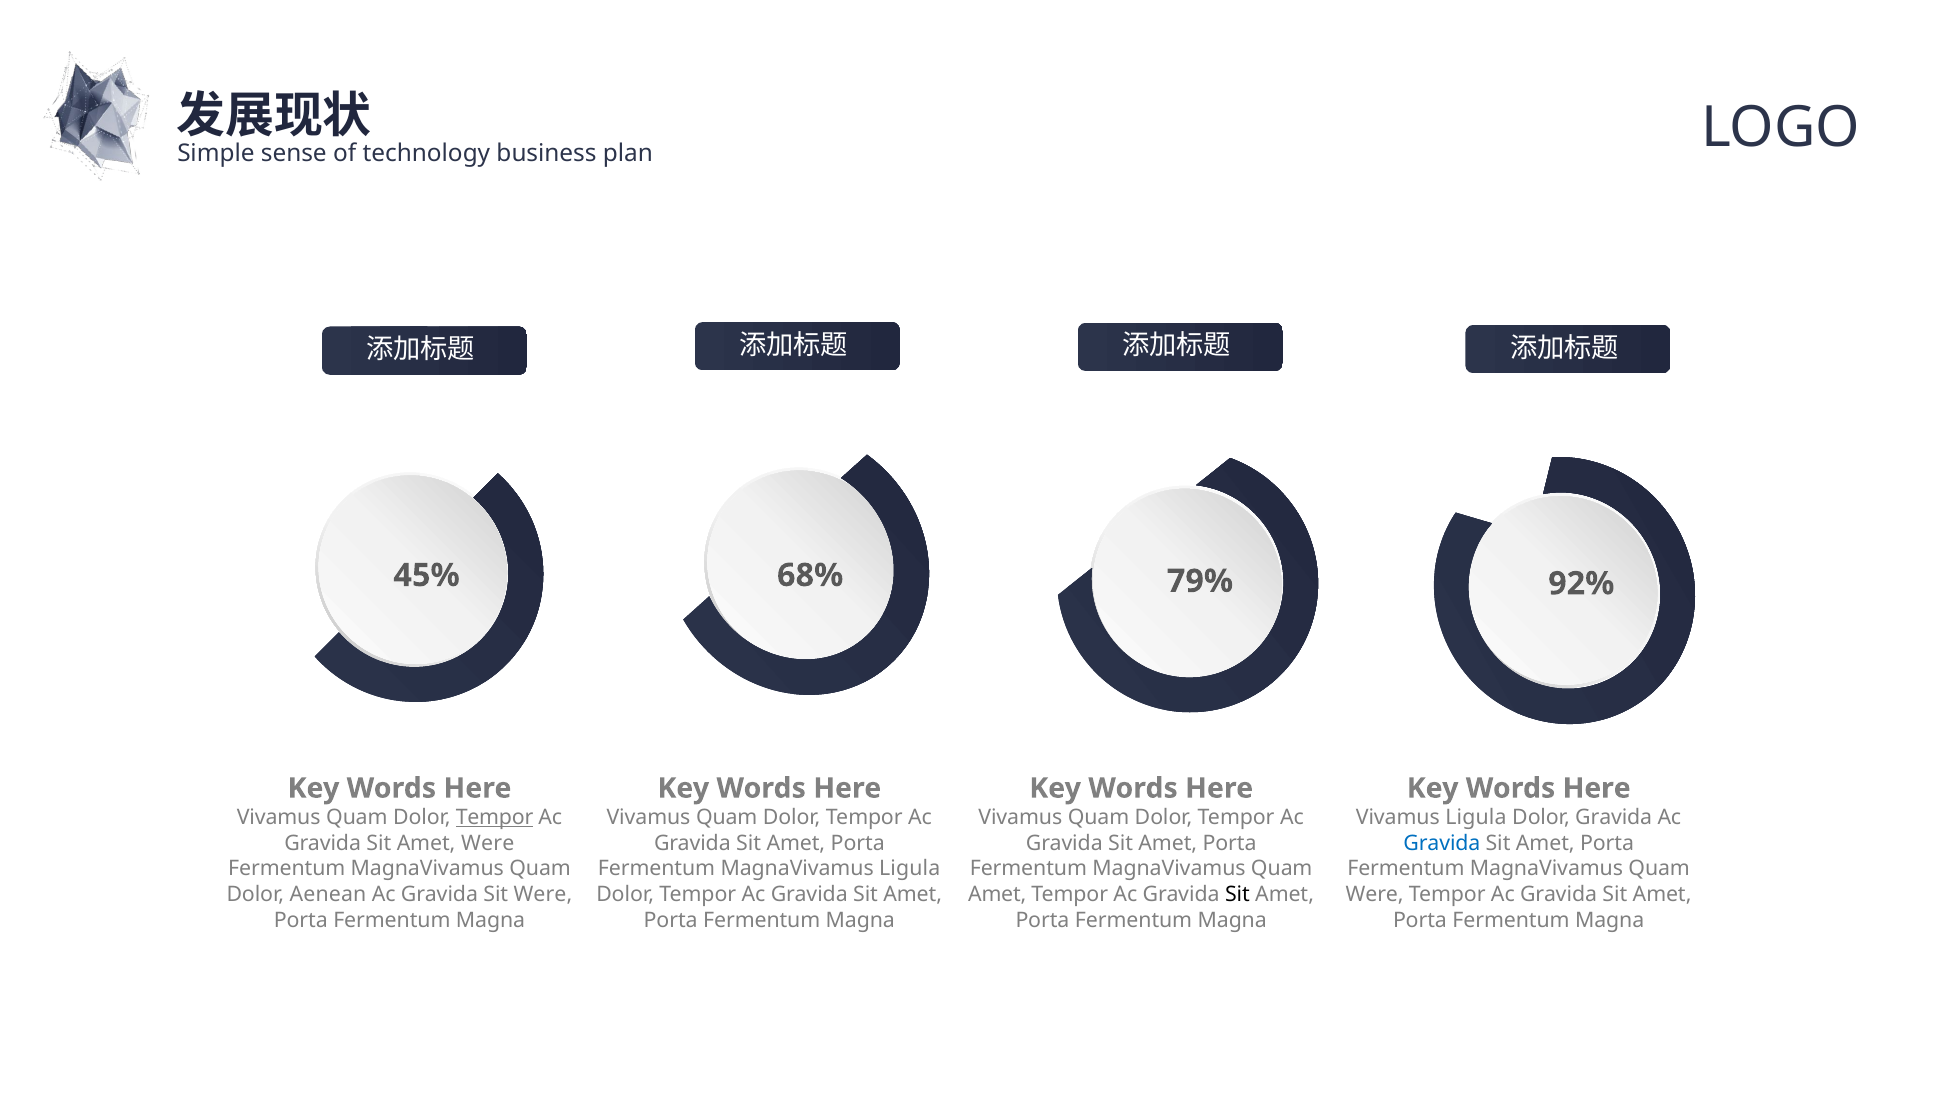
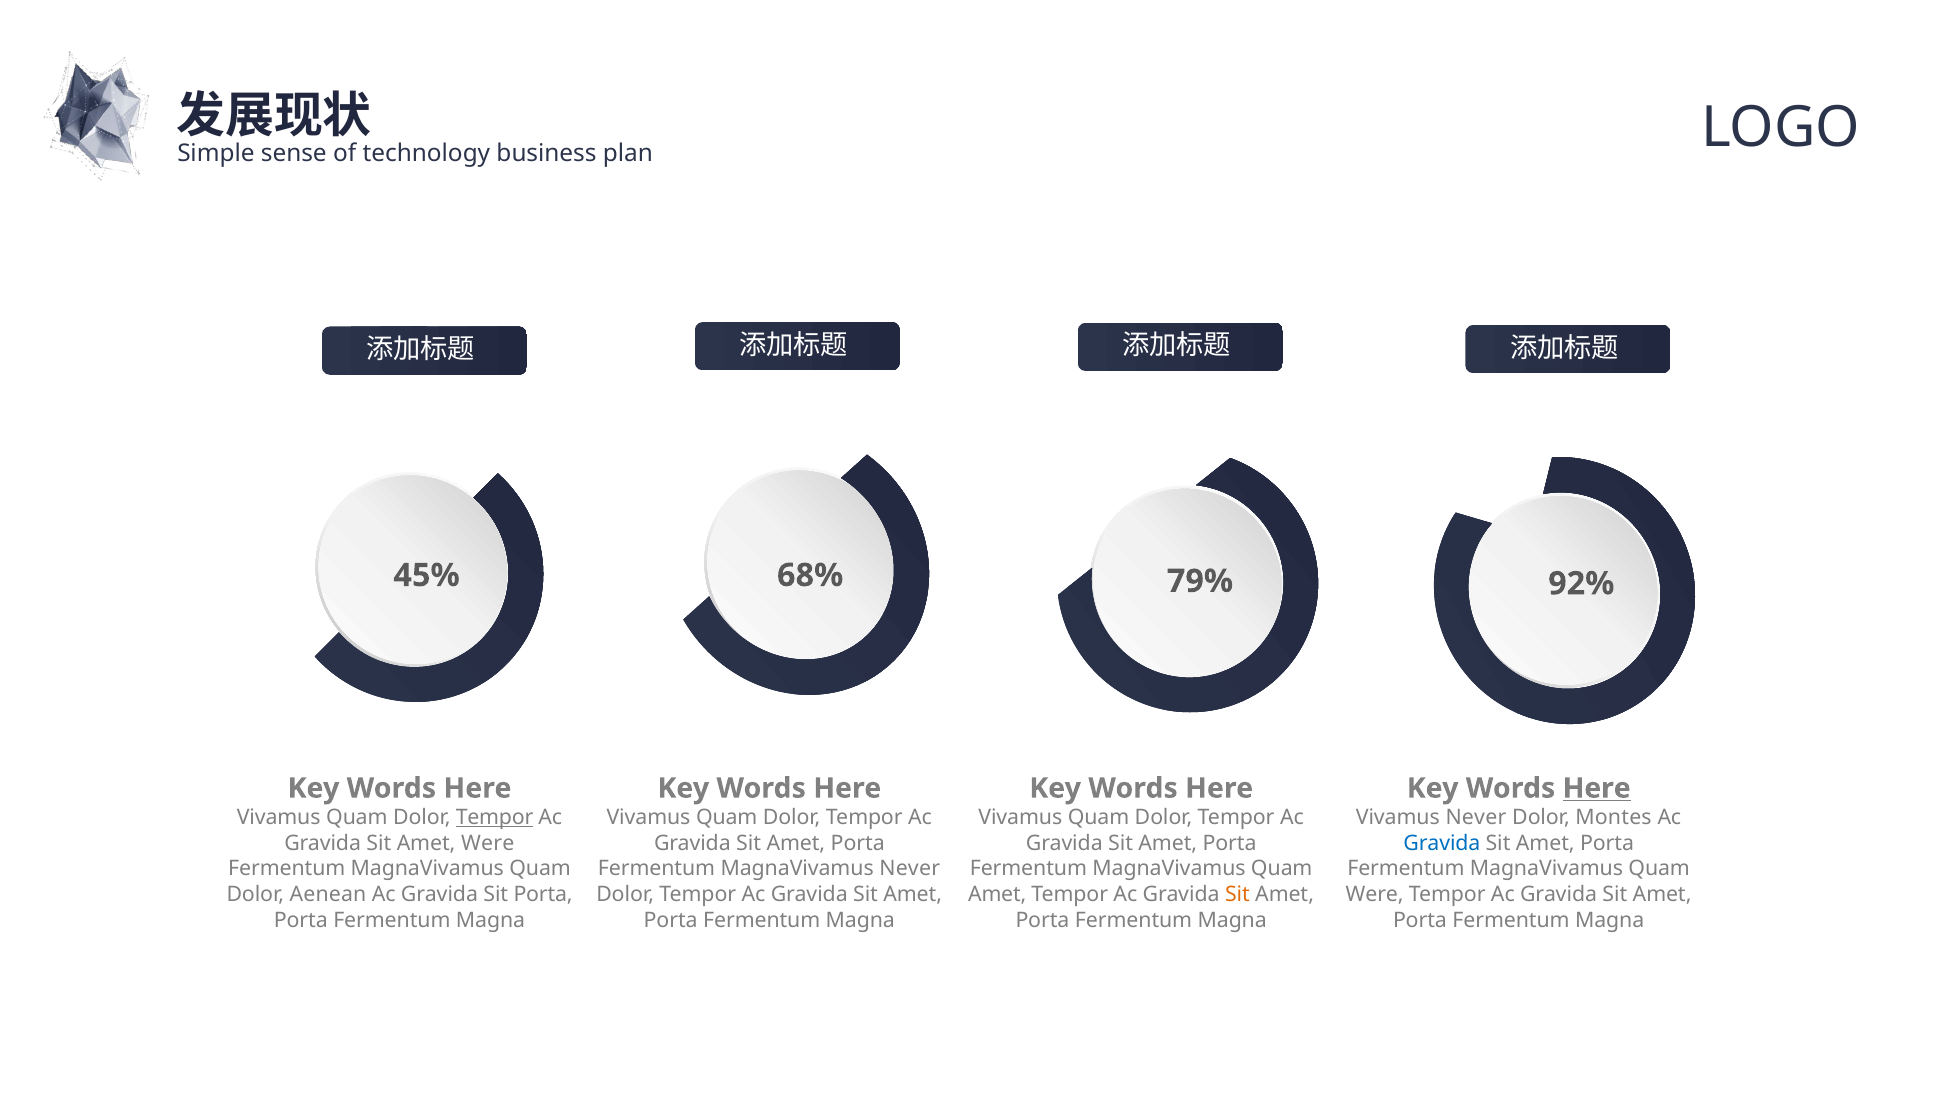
Here underline: none -> present (1597, 788)
Vivamus Ligula: Ligula -> Never (1476, 818)
Dolor Gravida: Gravida -> Montes (1613, 818)
MagnaVivamus Ligula: Ligula -> Never (910, 869)
Sit Were: Were -> Porta (543, 894)
Sit colour: black -> orange (1237, 894)
